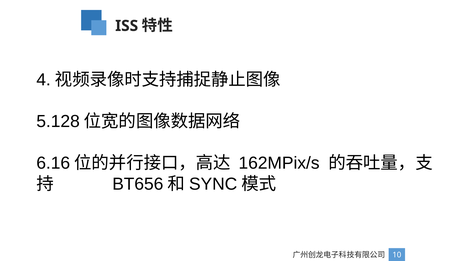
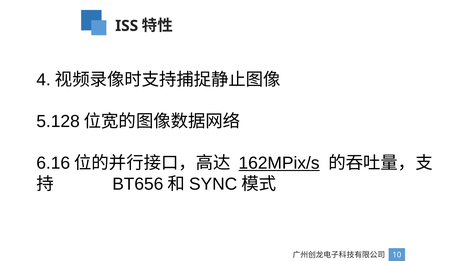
162MPix/s underline: none -> present (279, 163)
